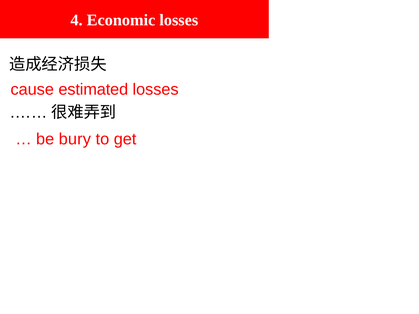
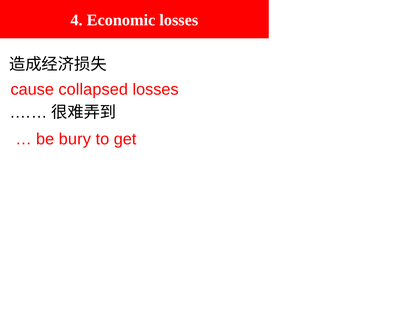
estimated: estimated -> collapsed (93, 90)
